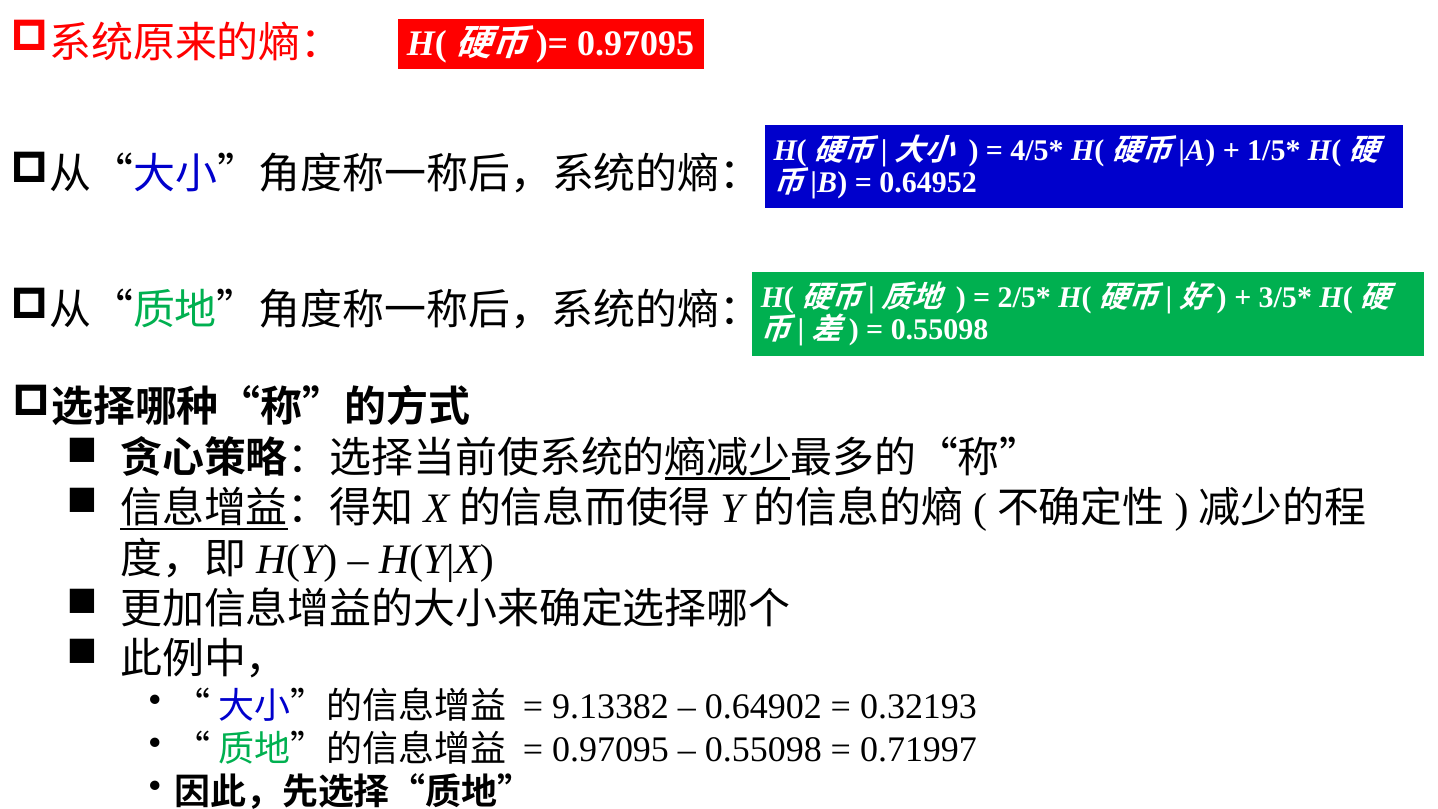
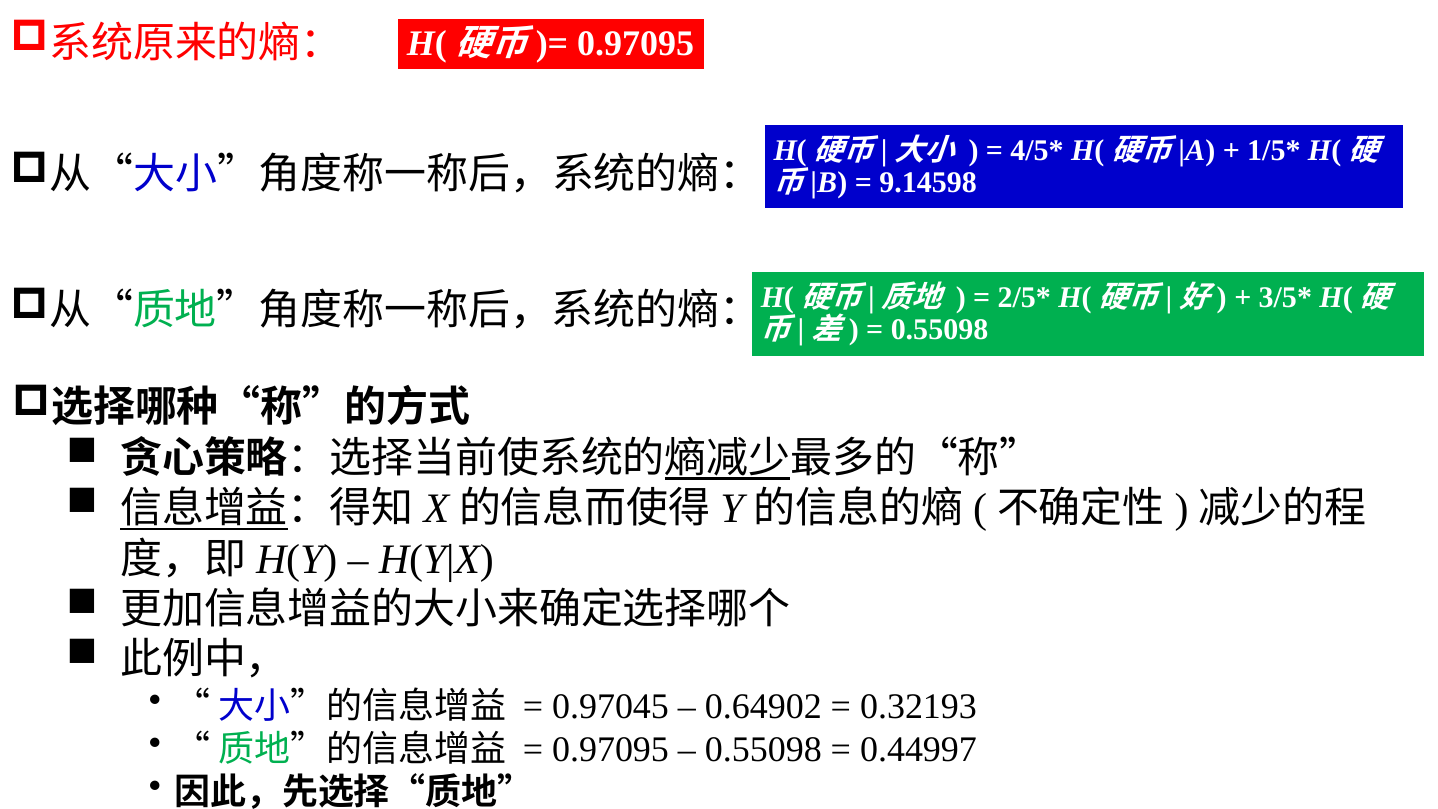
0.64952: 0.64952 -> 9.14598 (928, 182)
9.13382: 9.13382 -> 0.97045 (611, 706)
0.71997: 0.71997 -> 0.44997 (918, 749)
